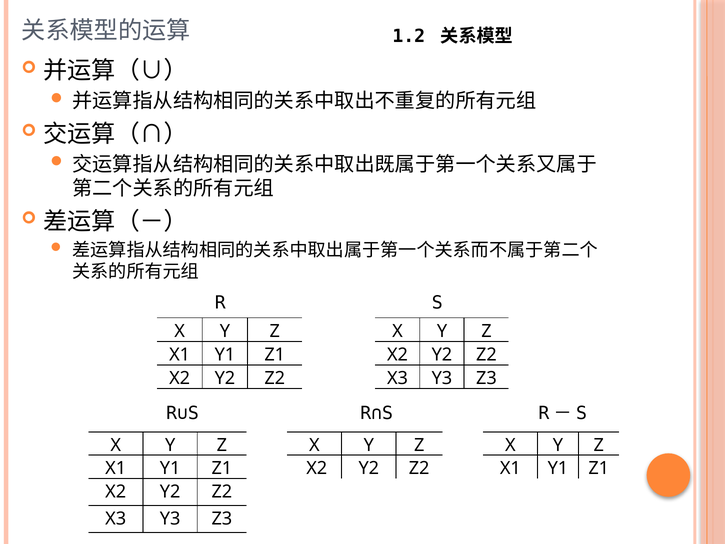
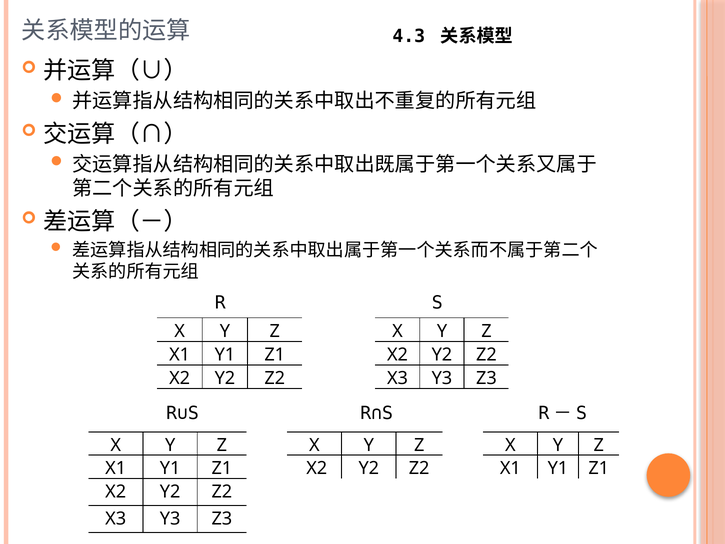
1.2: 1.2 -> 4.3 (409, 36)
